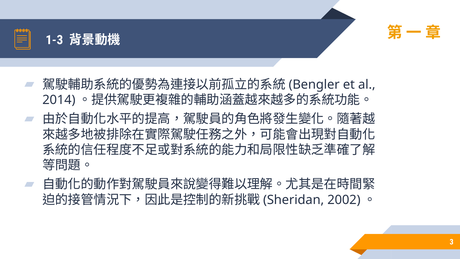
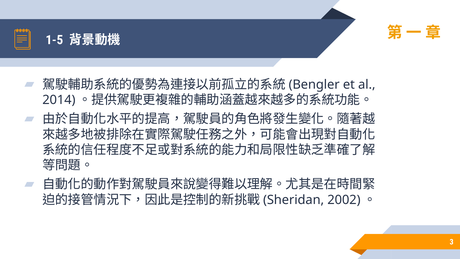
1-3: 1-3 -> 1-5 (54, 40)
